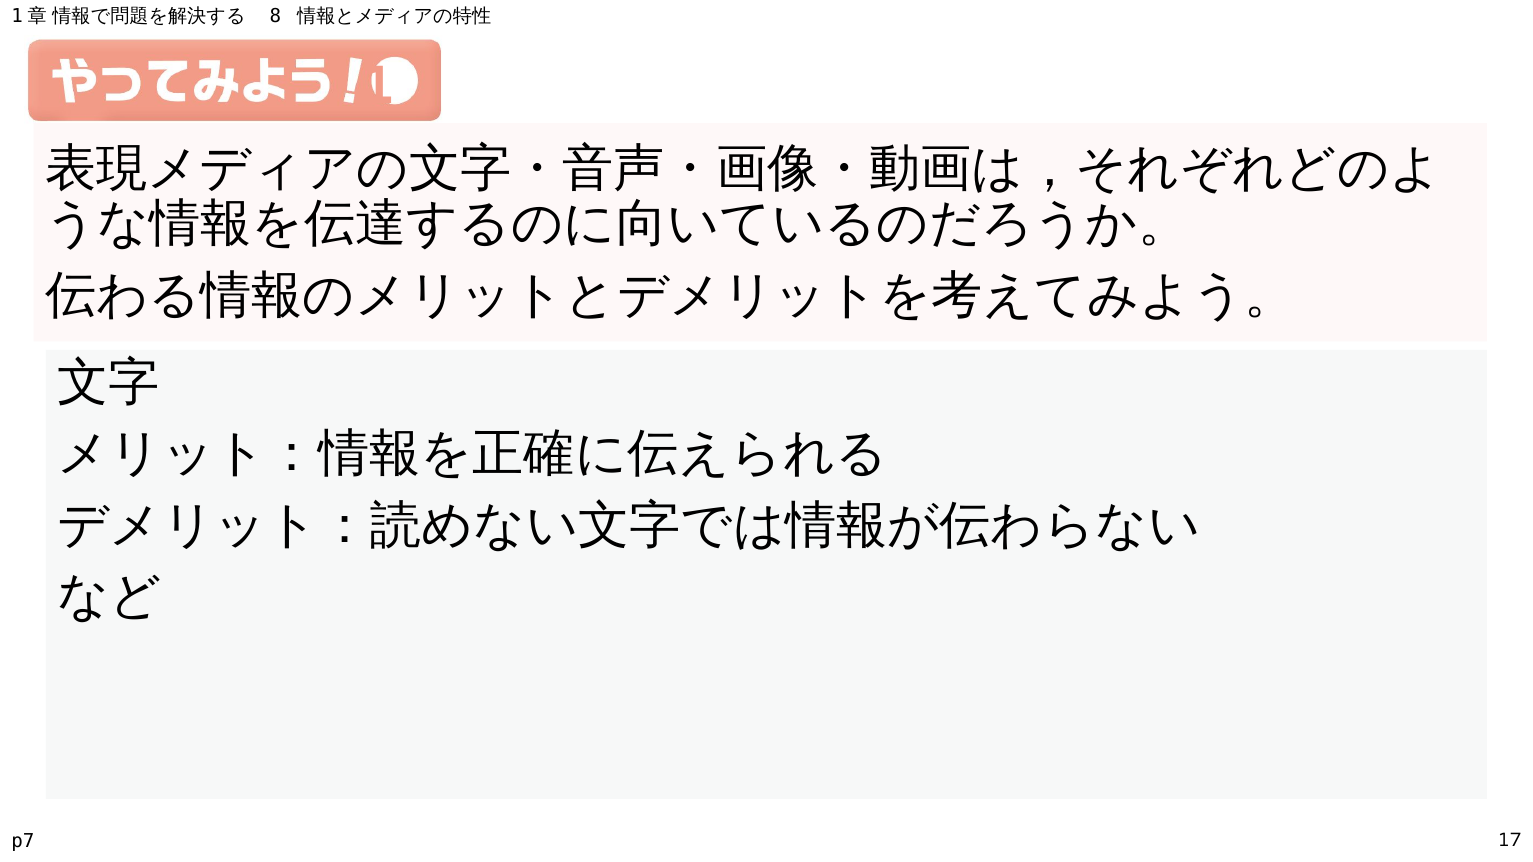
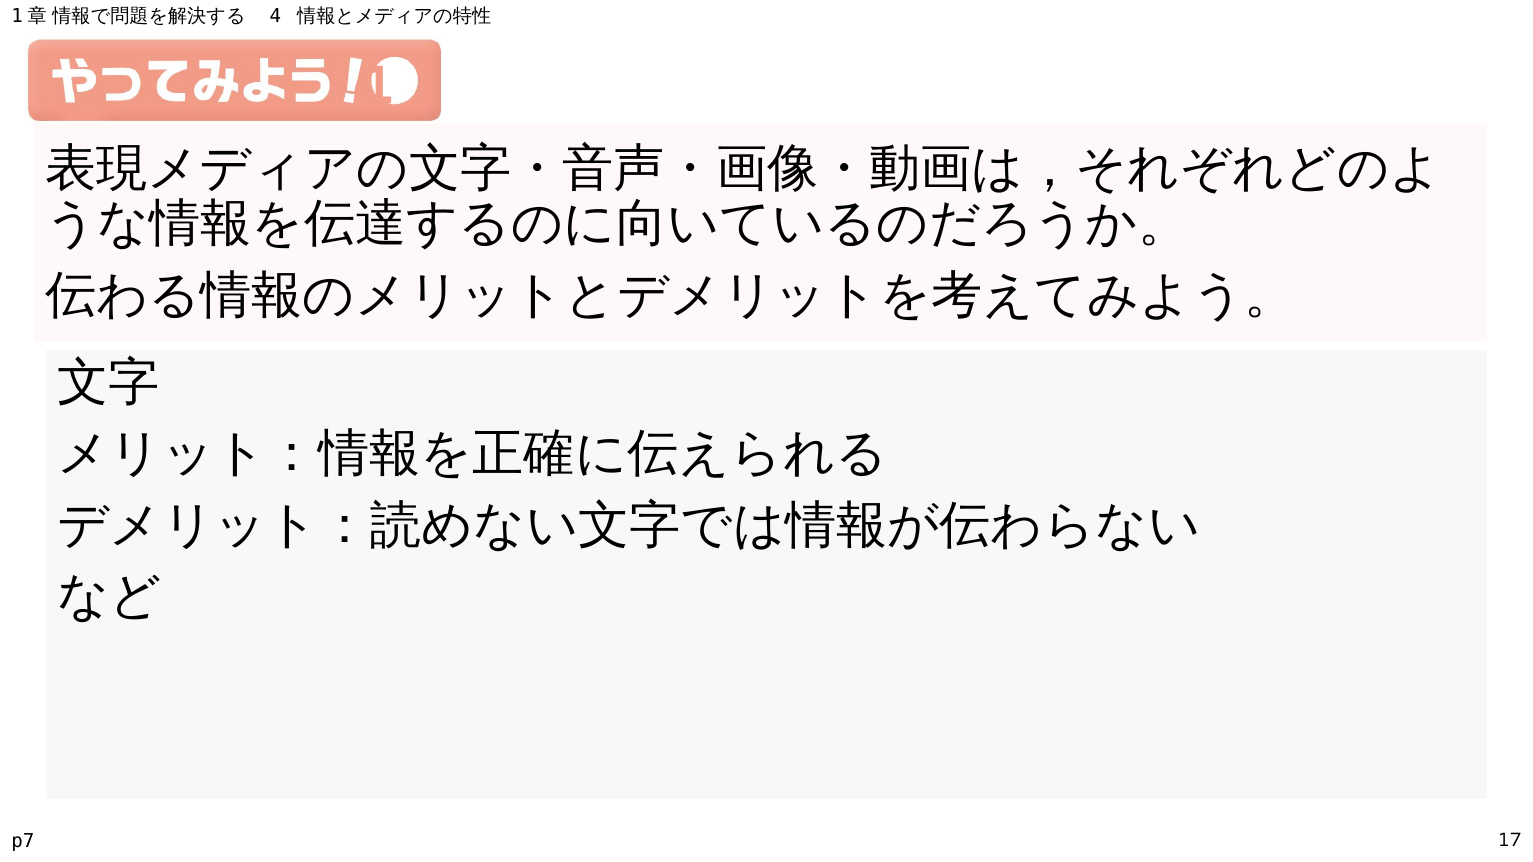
8: 8 -> 4 (275, 16)
